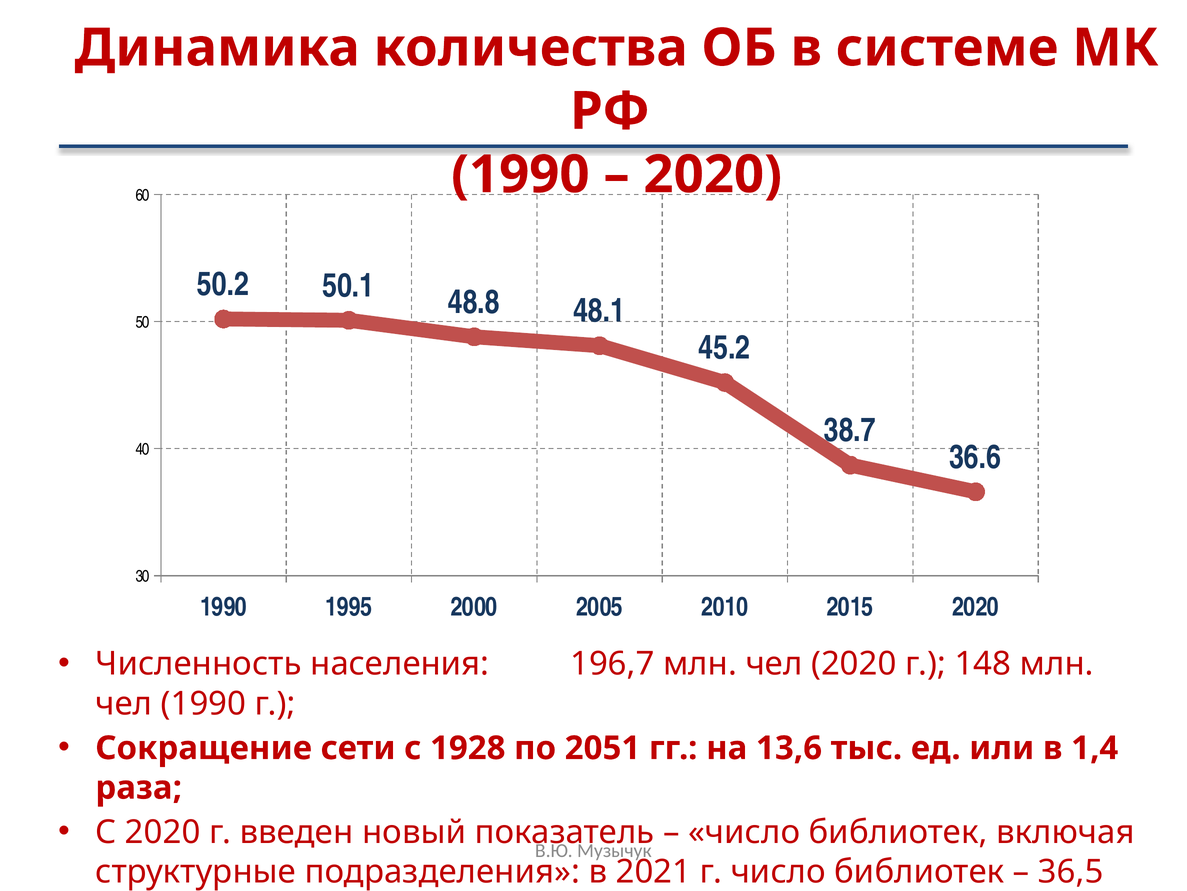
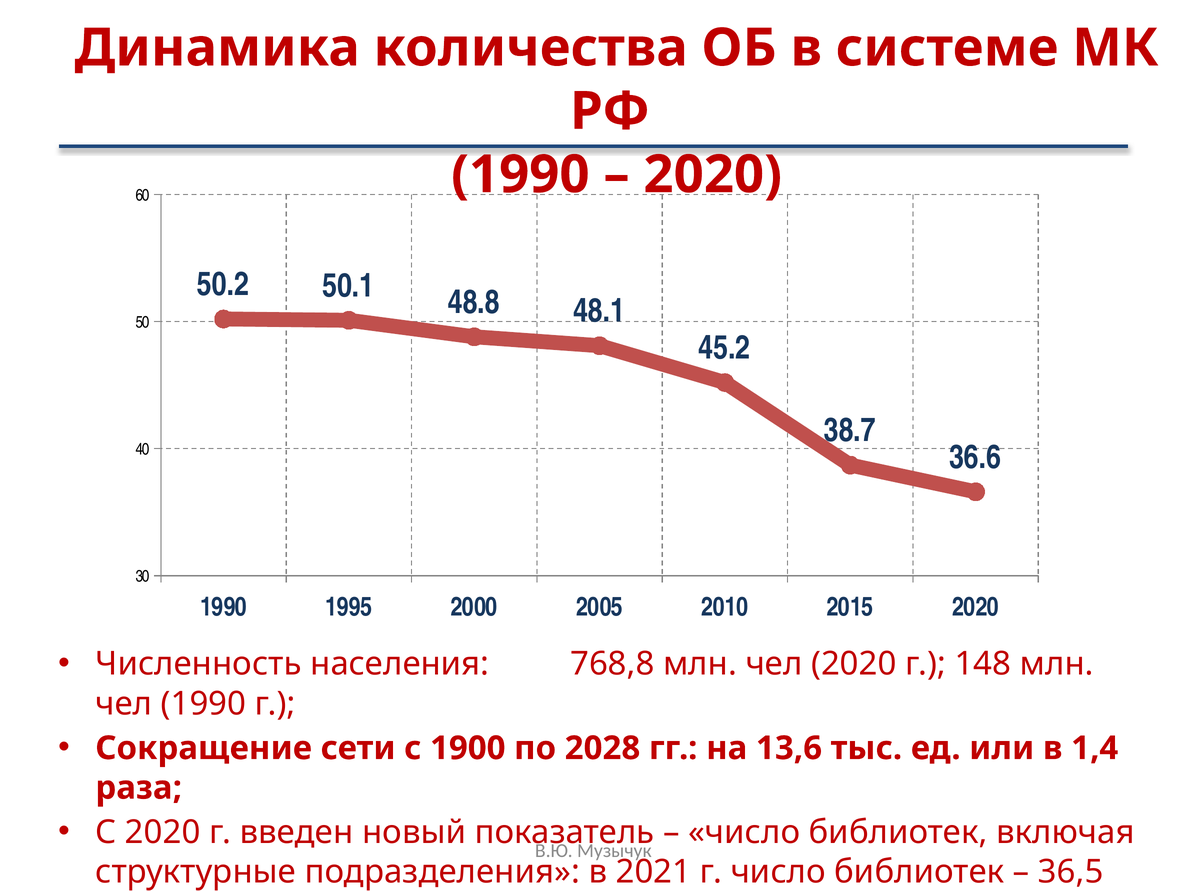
196,7: 196,7 -> 768,8 (612, 663)
1928: 1928 -> 1900 (468, 748)
2051: 2051 -> 2028 (602, 748)
